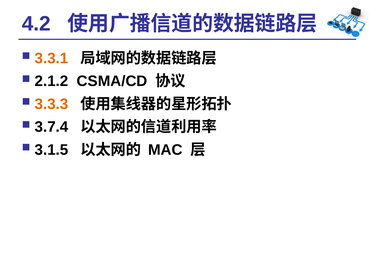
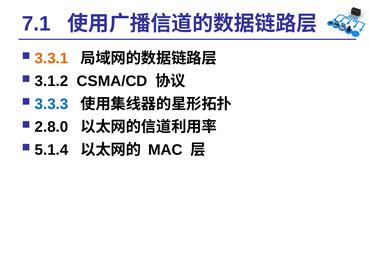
4.2: 4.2 -> 7.1 (36, 24)
2.1.2: 2.1.2 -> 3.1.2 (51, 81)
3.3.3 colour: orange -> blue (51, 104)
3.7.4: 3.7.4 -> 2.8.0 (51, 127)
3.1.5: 3.1.5 -> 5.1.4 (51, 150)
